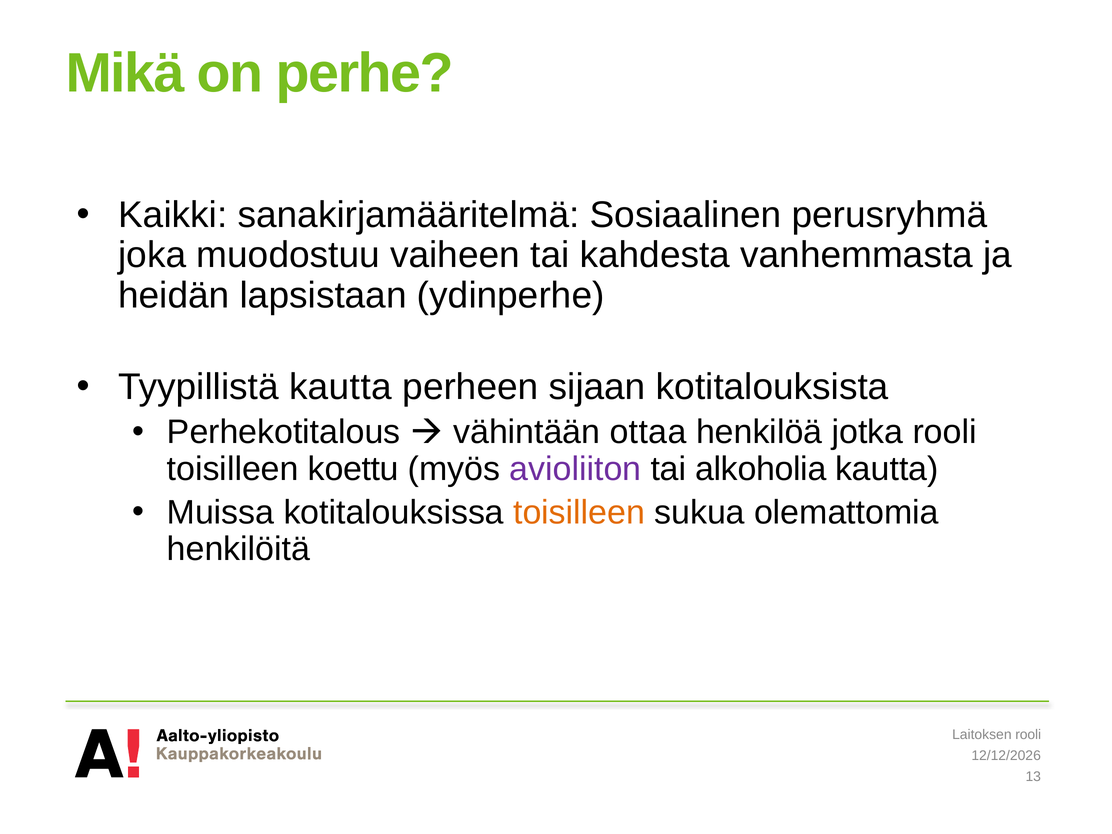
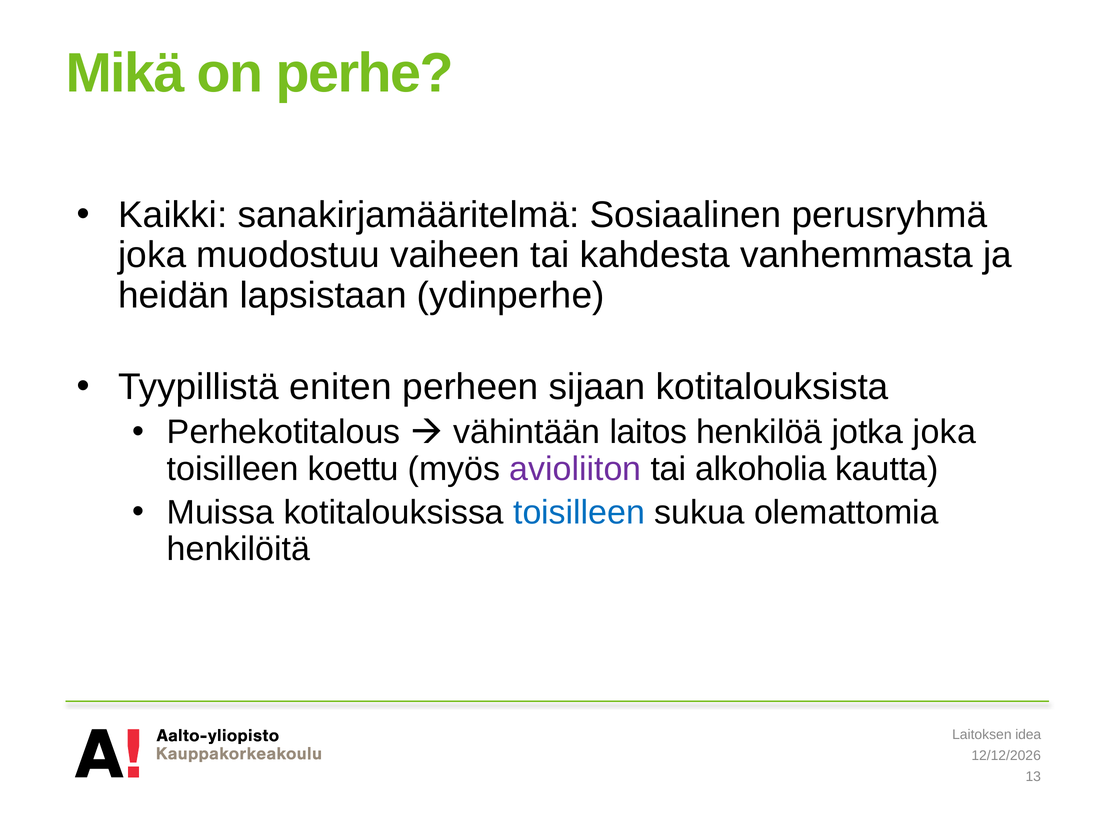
Tyypillistä kautta: kautta -> eniten (340, 387)
ottaa: ottaa -> laitos (648, 432)
jotka rooli: rooli -> joka (944, 432)
toisilleen colour: orange -> blue (579, 512)
Laitoksen rooli: rooli -> idea (1028, 735)
